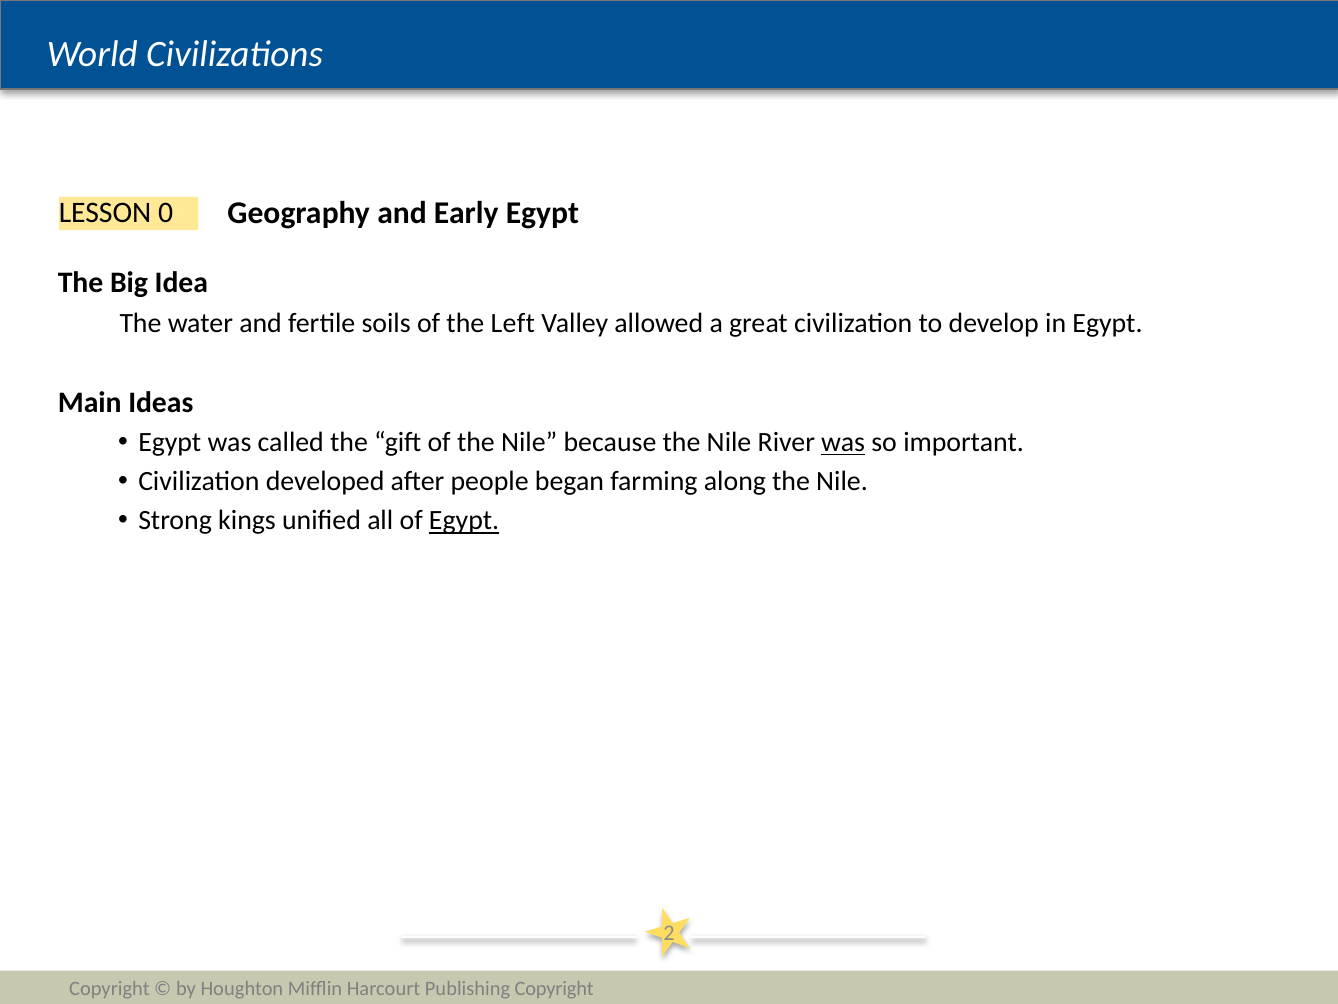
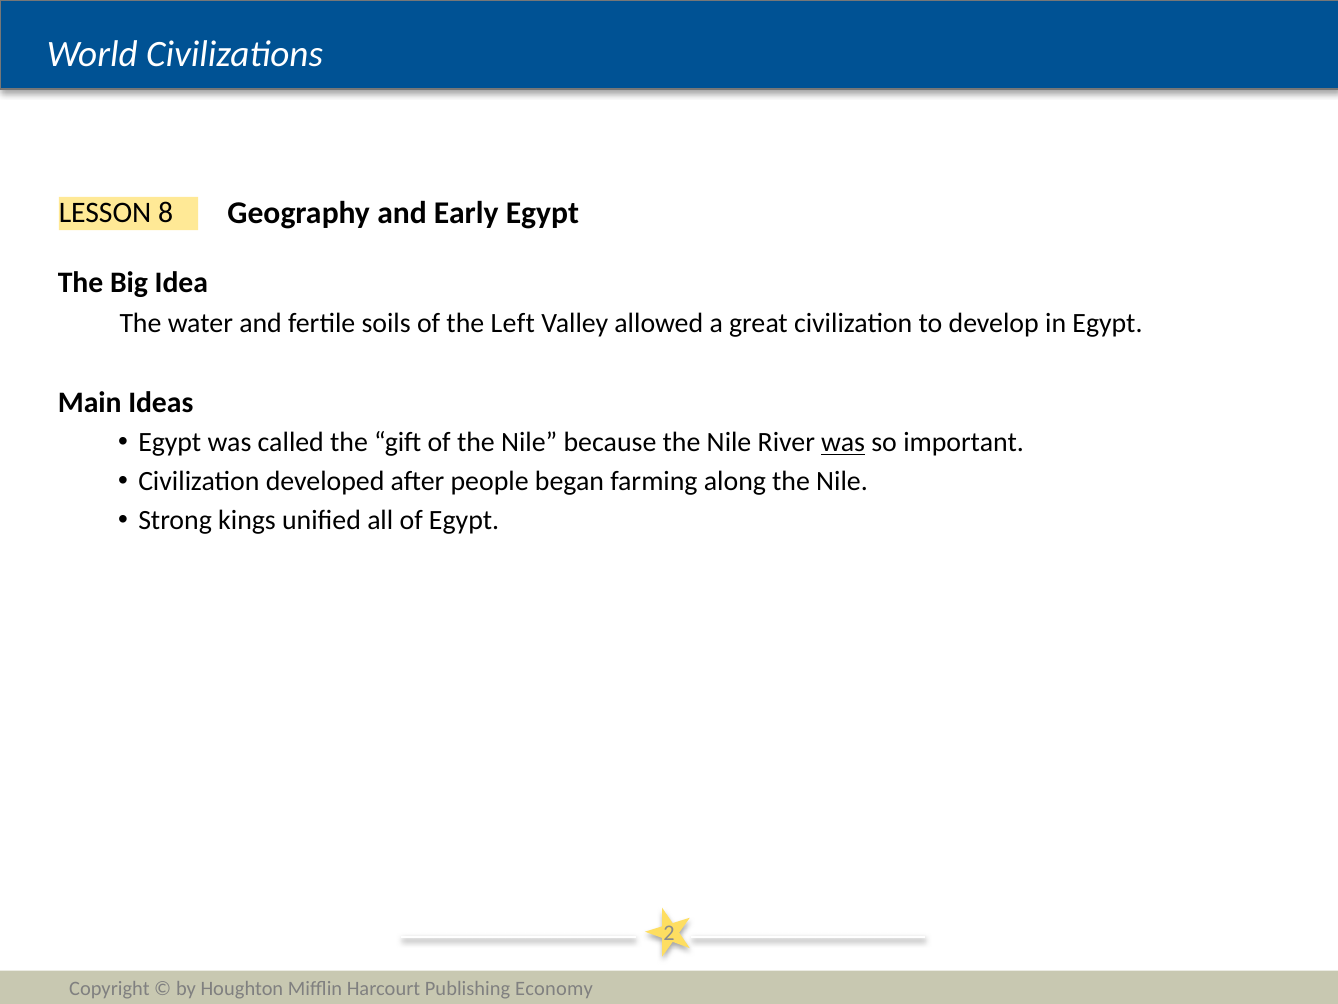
0: 0 -> 8 (166, 212)
Egypt underline: present -> none (464, 520)
Publishing Copyright: Copyright -> Economy (554, 988)
